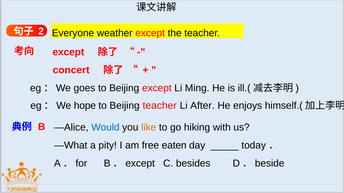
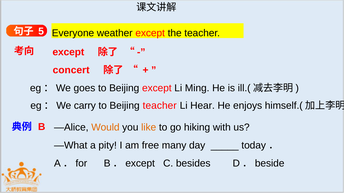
2: 2 -> 5 (41, 31)
hope: hope -> carry (85, 106)
After: After -> Hear (203, 106)
Would colour: blue -> orange (105, 128)
eaten: eaten -> many (174, 146)
